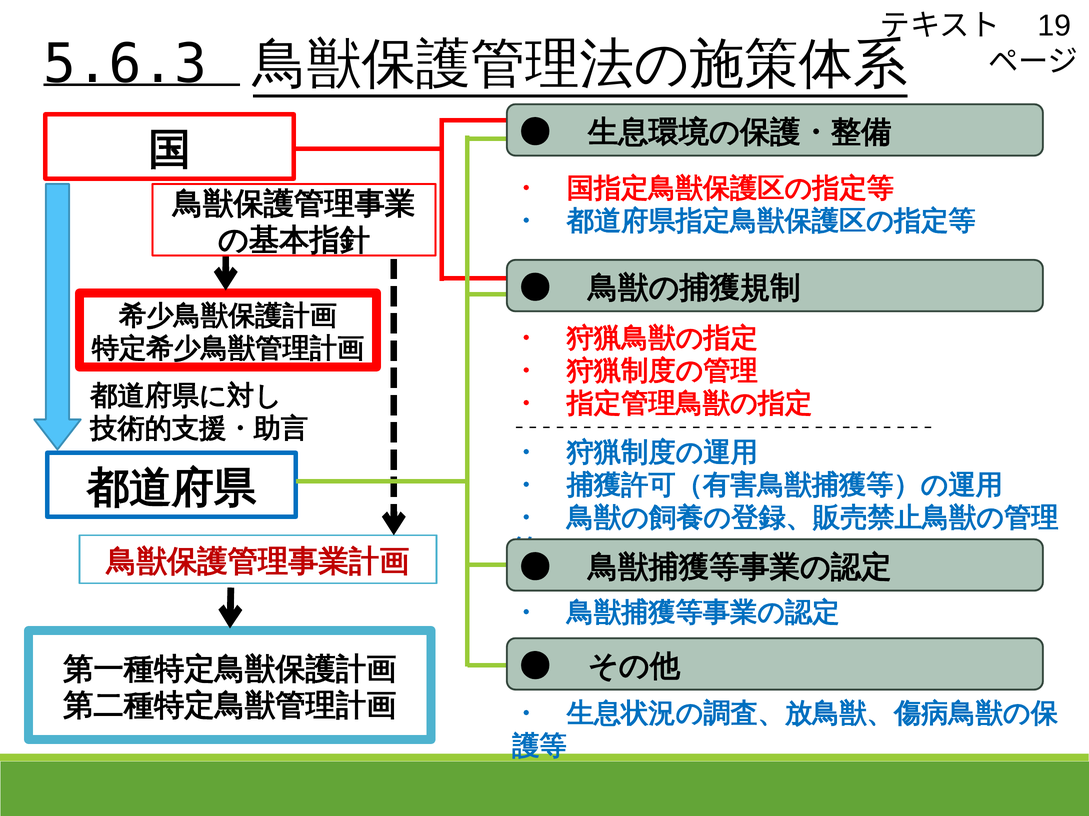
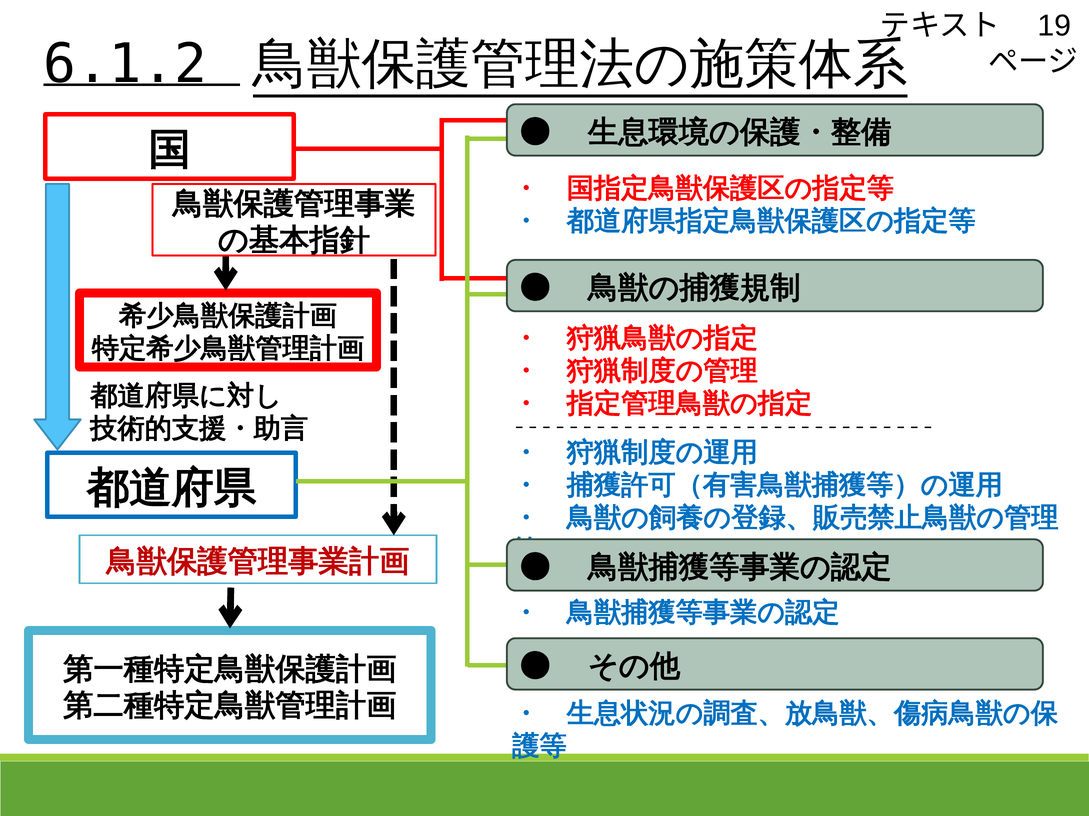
5.6.3: 5.6.3 -> 6.1.2 (125, 65)
